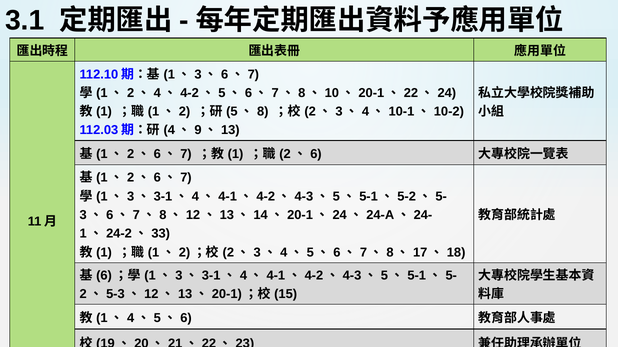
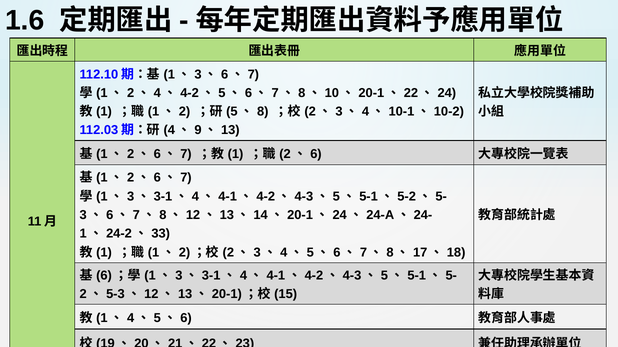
3.1: 3.1 -> 1.6 (25, 21)
